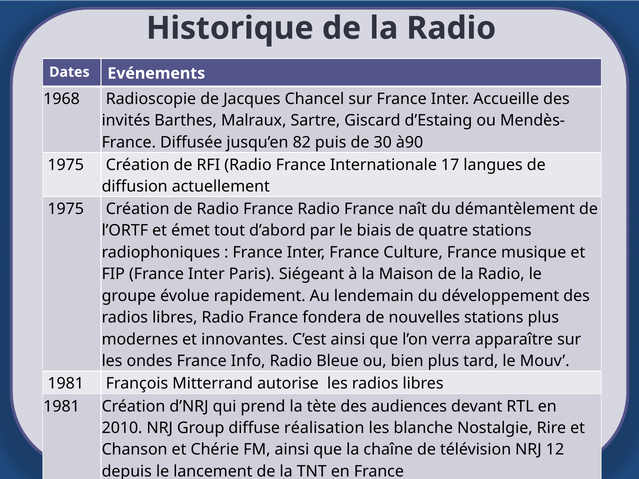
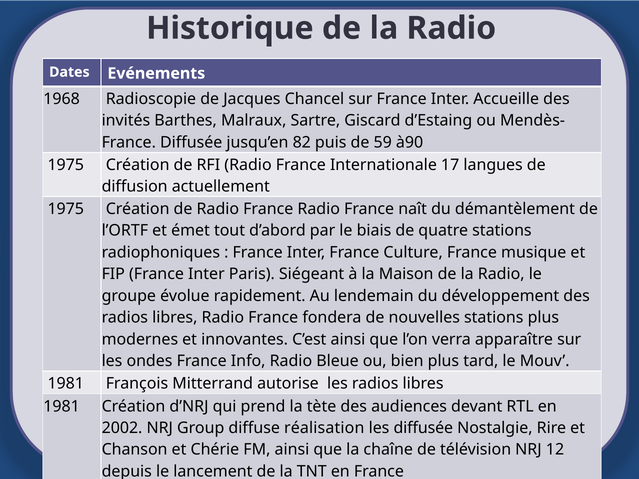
30: 30 -> 59 (383, 143)
2010: 2010 -> 2002 (122, 428)
les blanche: blanche -> diffusée (423, 428)
